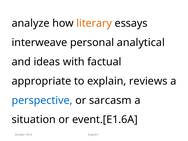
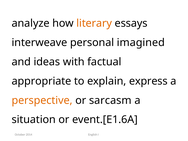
analytical: analytical -> imagined (141, 43)
reviews: reviews -> express (148, 81)
perspective colour: blue -> orange (42, 100)
